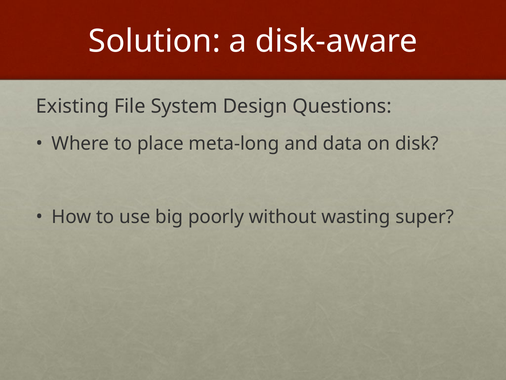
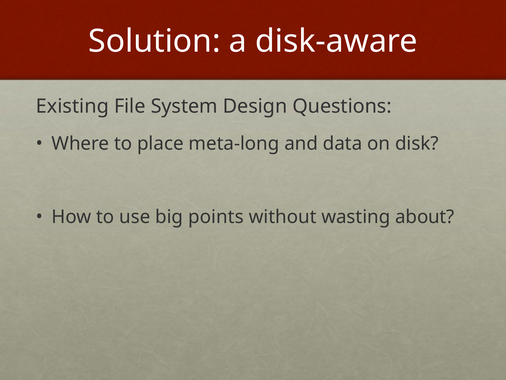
poorly: poorly -> points (216, 217)
super: super -> about (425, 217)
